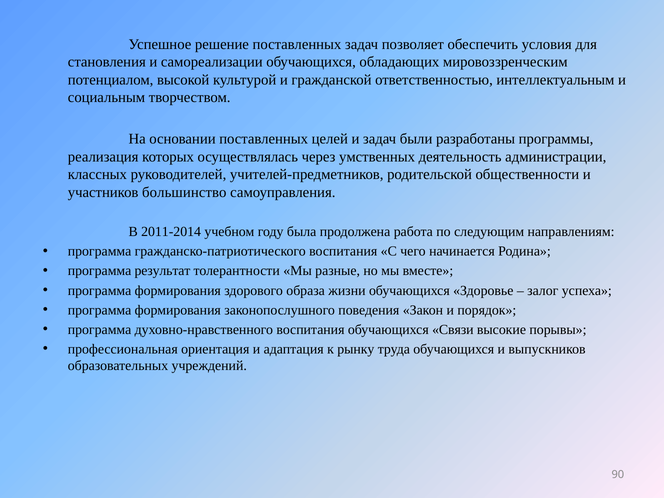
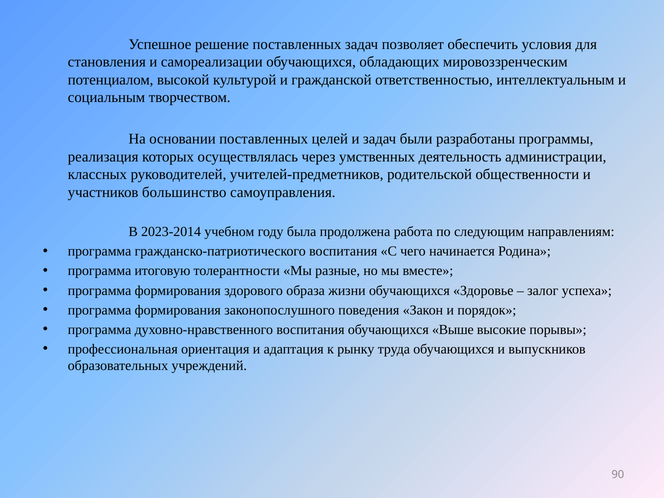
2011-2014: 2011-2014 -> 2023-2014 (171, 232)
результат: результат -> итоговую (162, 271)
Связи: Связи -> Выше (453, 330)
